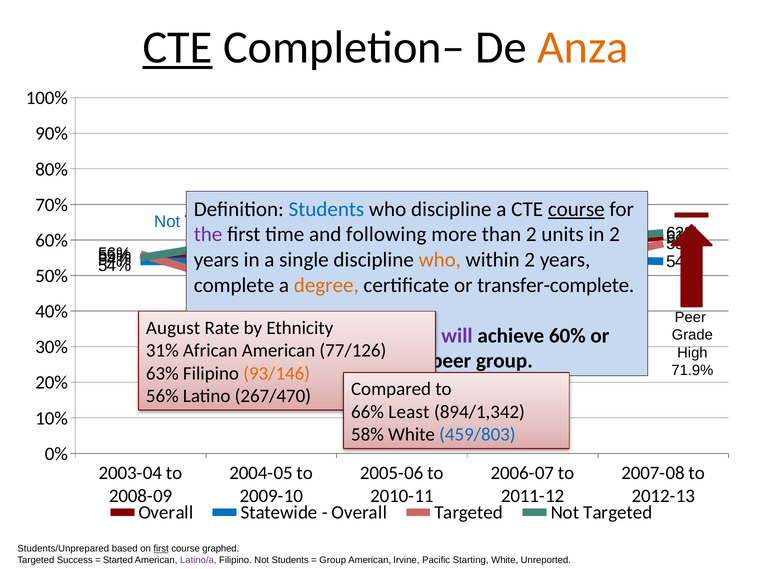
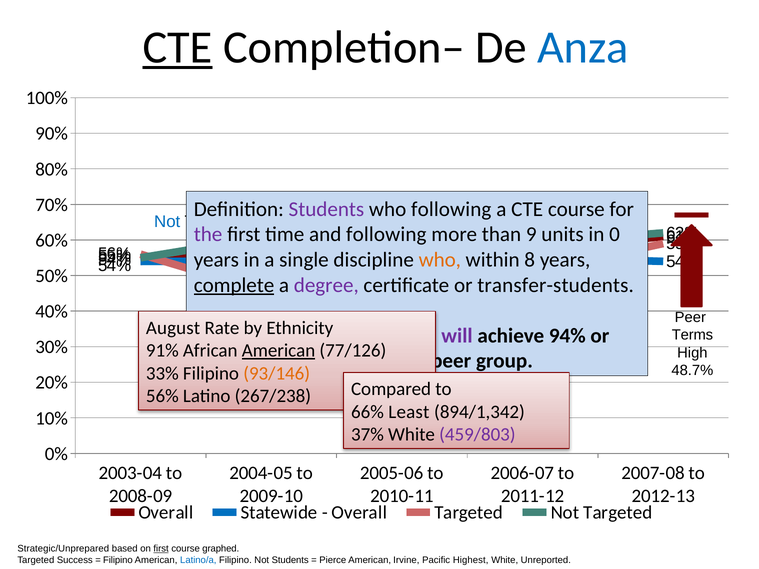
Anza colour: orange -> blue (583, 48)
Students colour: blue -> purple (326, 209)
who discipline: discipline -> following (451, 209)
course underline: present -> none (576, 209)
than 2: 2 -> 9 (531, 235)
in 2: 2 -> 0 (615, 235)
within 2: 2 -> 8 (530, 260)
complete underline: none -> present (234, 285)
degree colour: orange -> purple (326, 285)
transfer-complete: transfer-complete -> transfer-students (556, 285)
achieve 60%: 60% -> 94% (567, 336)
Grade: Grade -> Terms (692, 335)
31%: 31% -> 91% (162, 351)
American underline: none -> present (279, 351)
71.9%: 71.9% -> 48.7% (692, 371)
63%: 63% -> 33% (162, 374)
267/470: 267/470 -> 267/238 (273, 396)
58%: 58% -> 37% (367, 435)
459/803 colour: blue -> purple (477, 435)
Students/Unprepared: Students/Unprepared -> Strategic/Unprepared (63, 549)
Started: Started -> Filipino (118, 560)
Latino/a colour: purple -> blue (198, 560)
Group: Group -> Pierce (333, 560)
Pacific Starting: Starting -> Highest (471, 560)
